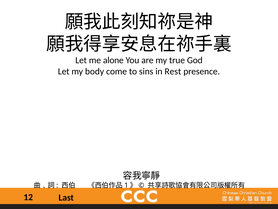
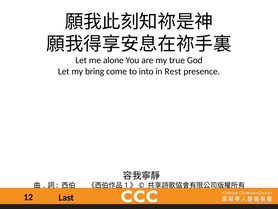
body: body -> bring (95, 71)
sins: sins -> into (146, 71)
